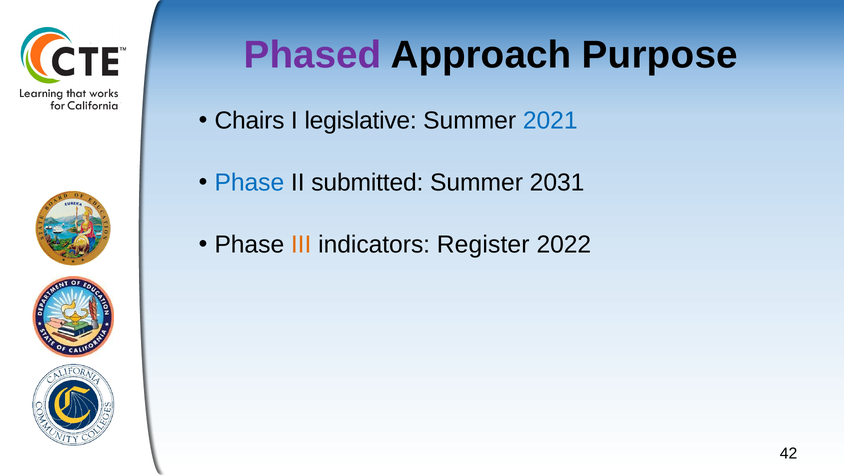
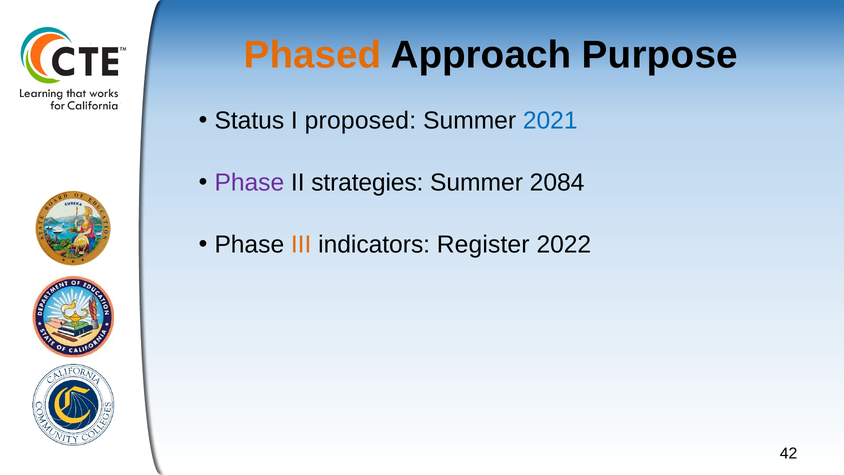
Phased colour: purple -> orange (313, 55)
Chairs: Chairs -> Status (249, 121)
legislative: legislative -> proposed (360, 121)
Phase colour: blue -> purple (249, 183)
submitted: submitted -> strategies (367, 183)
2031: 2031 -> 2084 (557, 183)
